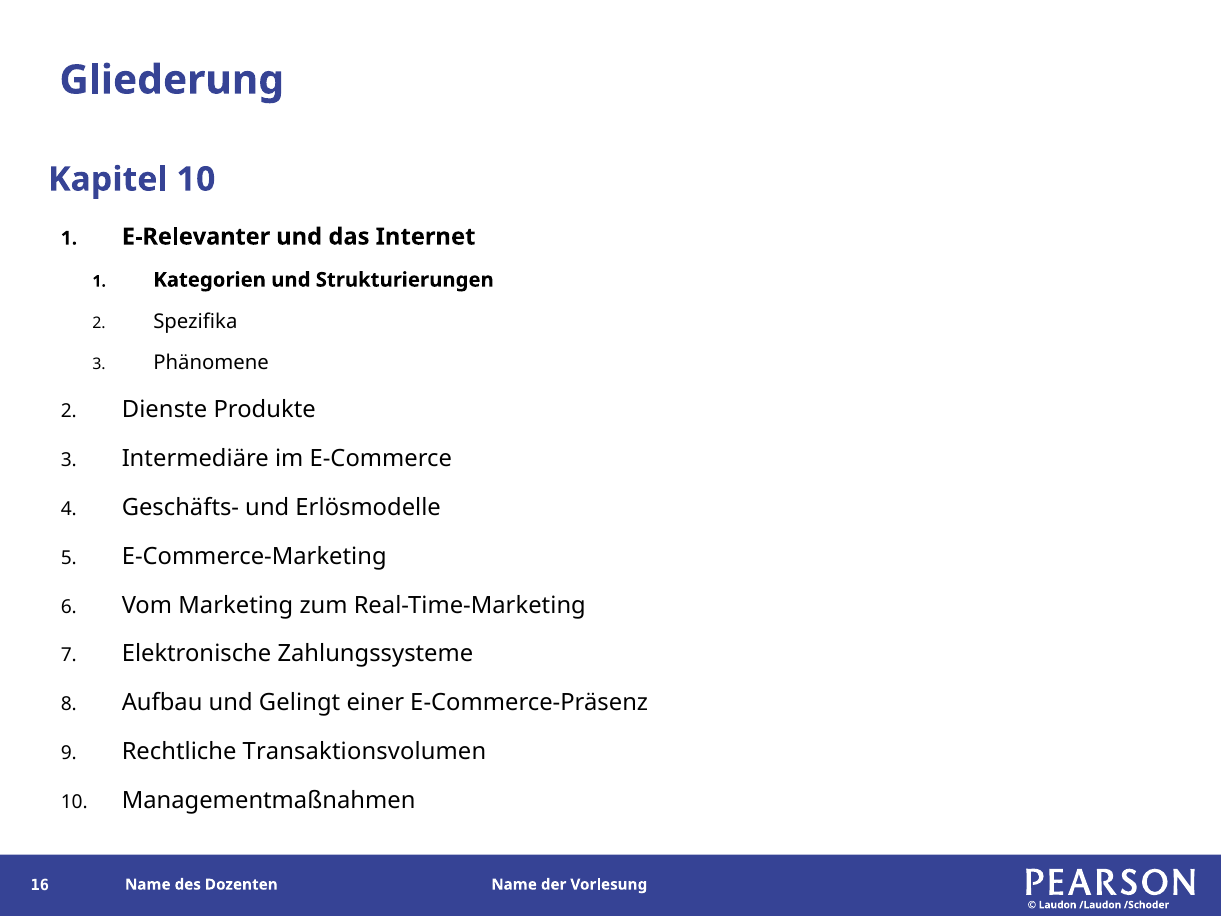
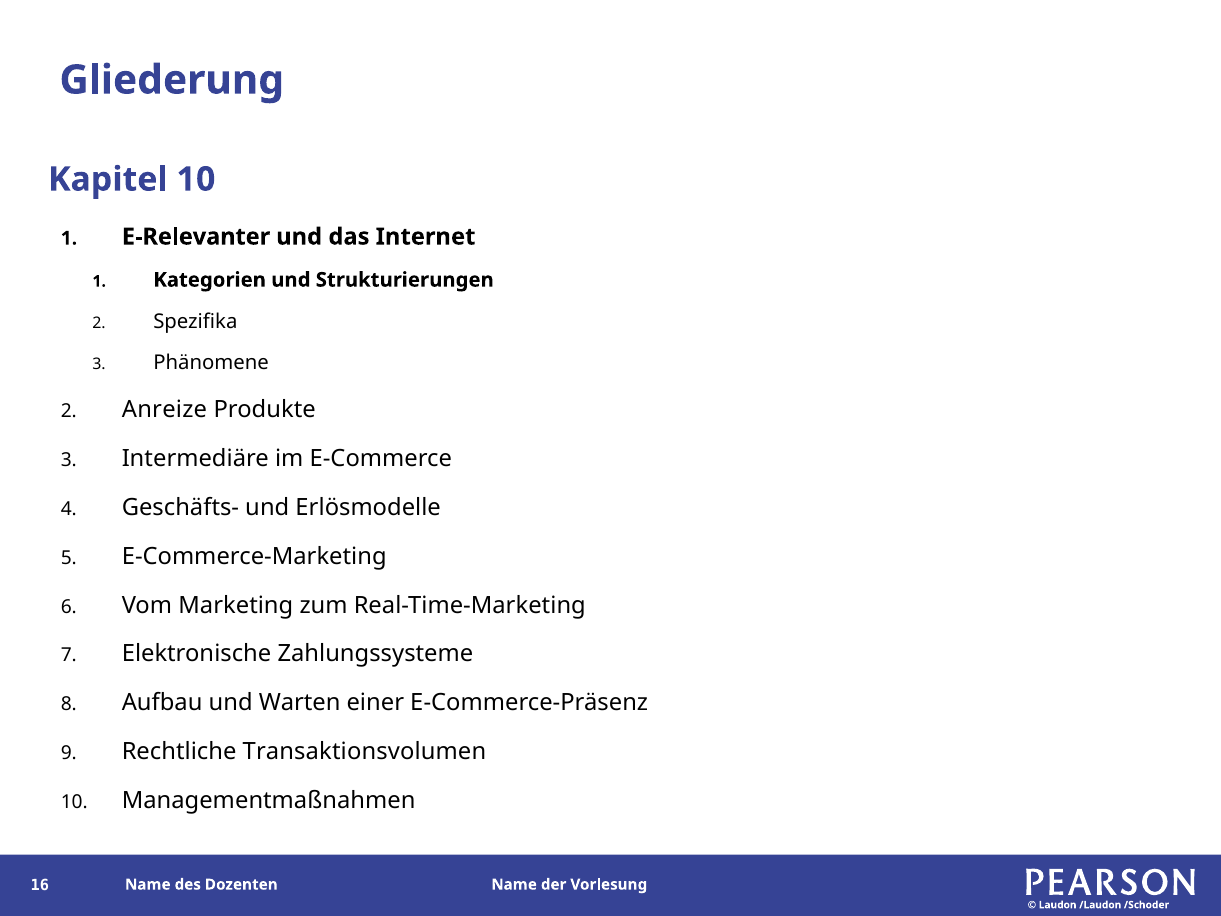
Dienste: Dienste -> Anreize (164, 410)
Gelingt: Gelingt -> Warten (300, 703)
